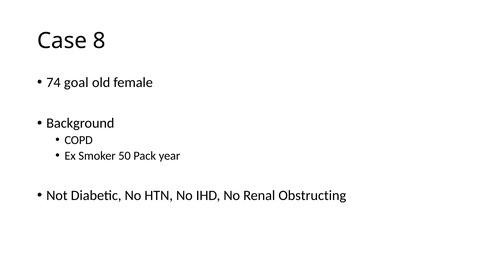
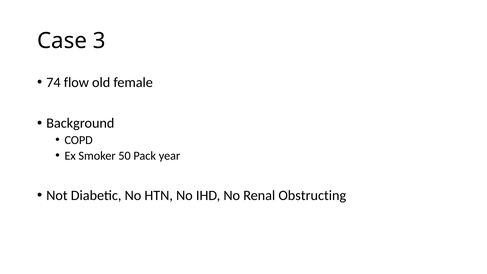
8: 8 -> 3 (99, 41)
goal: goal -> flow (76, 82)
